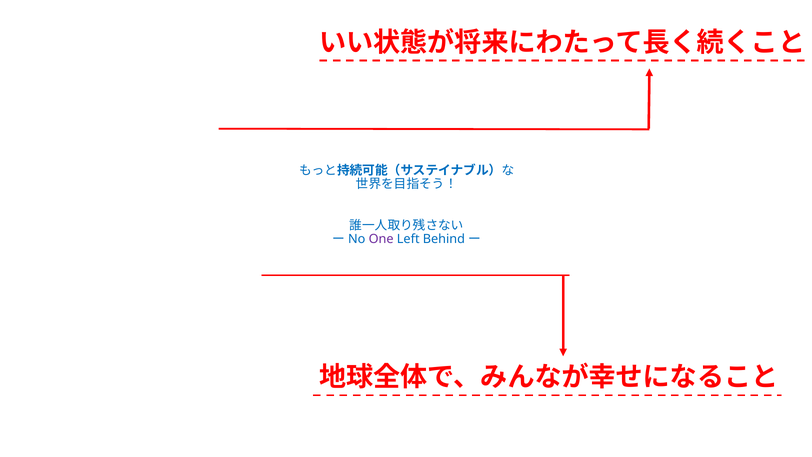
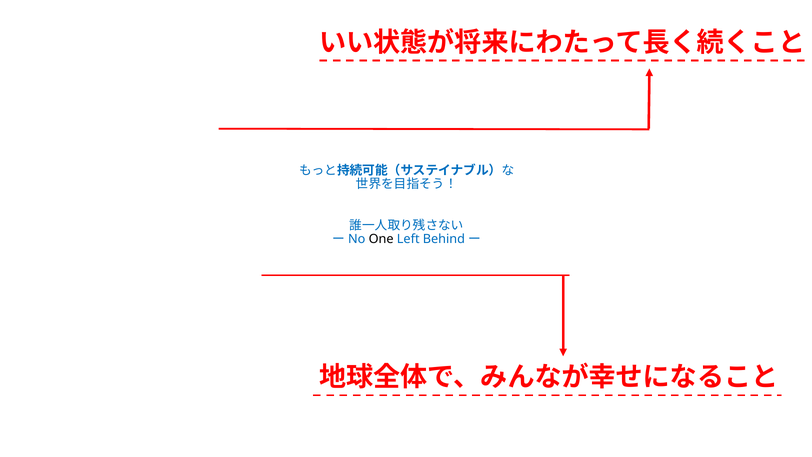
One colour: purple -> black (381, 239)
